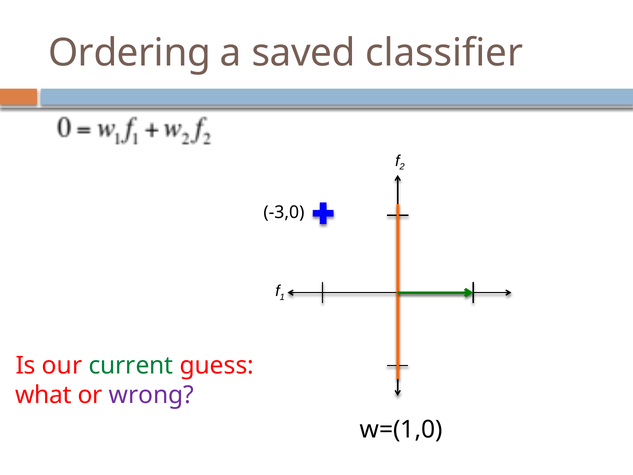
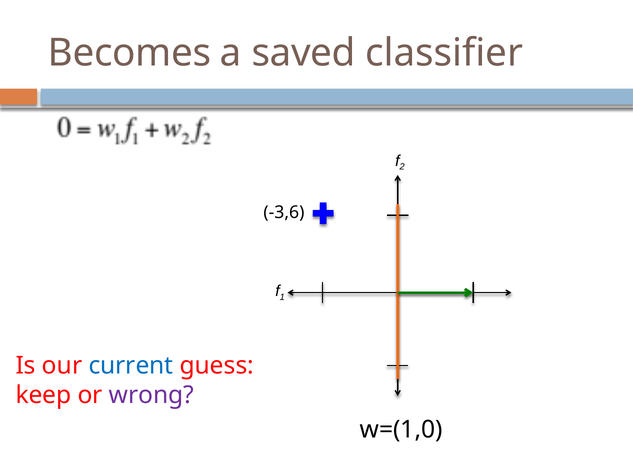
Ordering: Ordering -> Becomes (130, 53)
-3,0: -3,0 -> -3,6 (284, 212)
current colour: green -> blue (131, 365)
what: what -> keep (43, 395)
